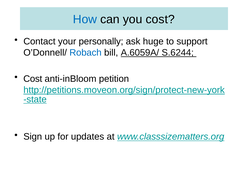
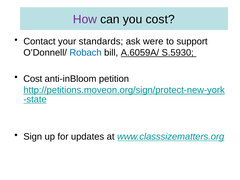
How colour: blue -> purple (85, 19)
personally: personally -> standards (101, 41)
huge: huge -> were (153, 41)
S.6244: S.6244 -> S.5930 (178, 53)
